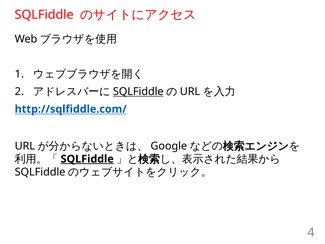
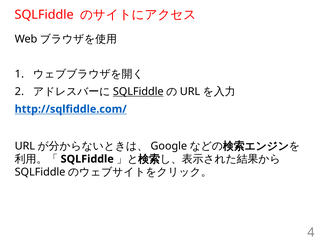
SQLFiddle underline: present -> none (87, 159)
